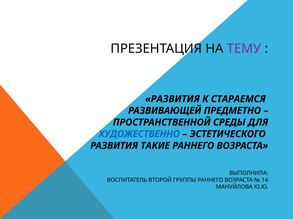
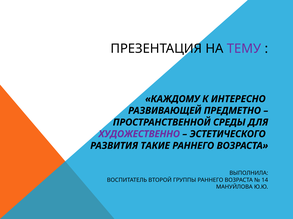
РАЗВИТИЯ: РАЗВИТИЯ -> КАЖДОМУ (172, 99)
СТАРАЕМСЯ: СТАРАЕМСЯ -> ИНТЕРЕСНО (238, 99)
ХУДОЖЕСТВЕННО colour: blue -> purple (139, 134)
